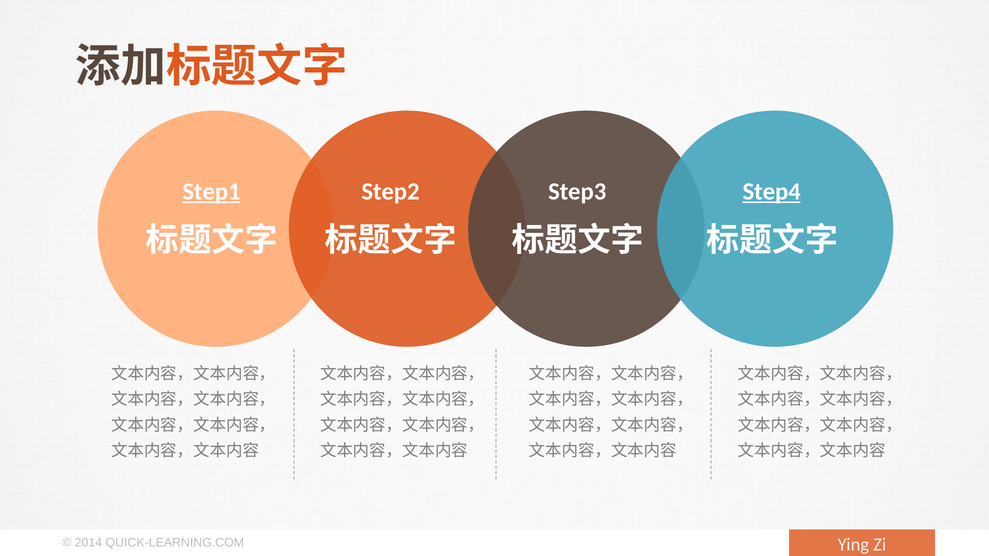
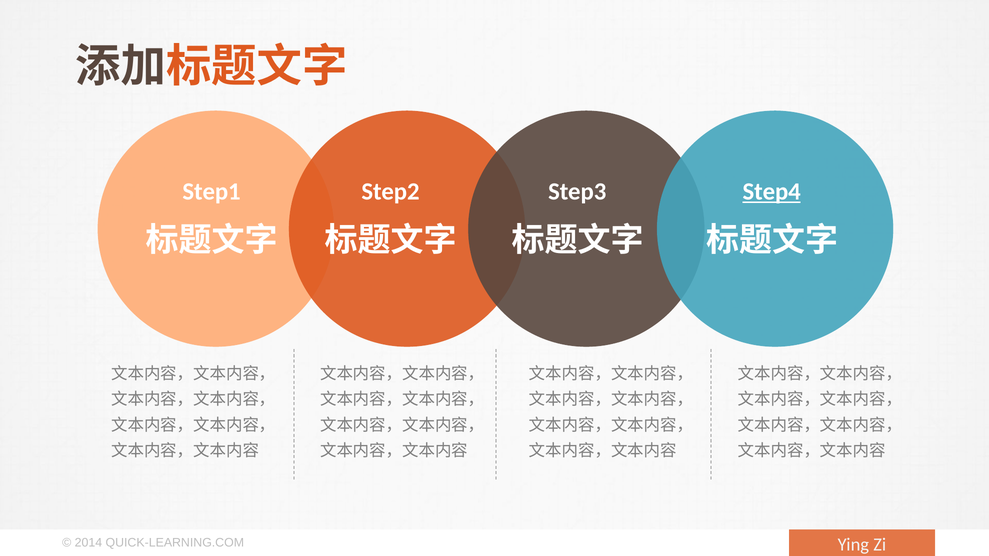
Step1 underline: present -> none (212, 192)
